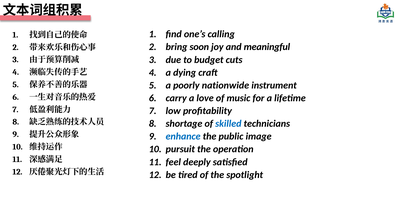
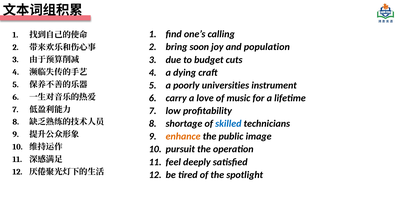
meaningful: meaningful -> population (267, 47)
nationwide: nationwide -> universities (225, 85)
enhance colour: blue -> orange (183, 137)
